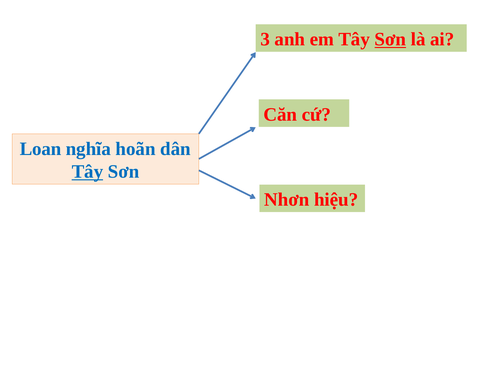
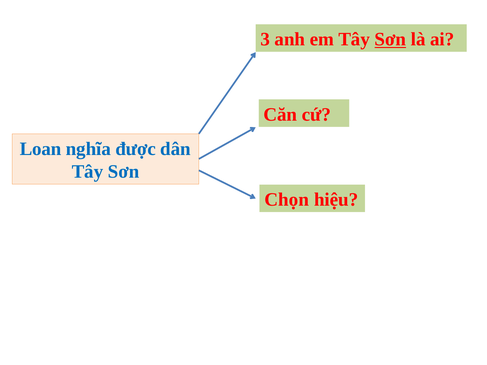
hoãn: hoãn -> được (136, 149)
Tây underline: present -> none (87, 172)
Nhơn: Nhơn -> Chọn (287, 200)
